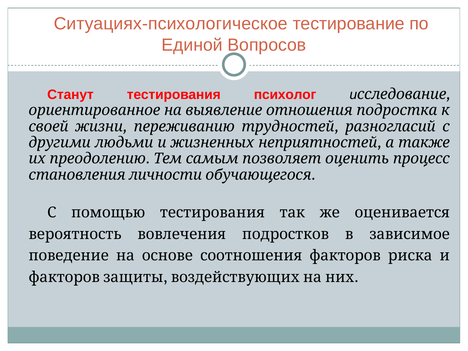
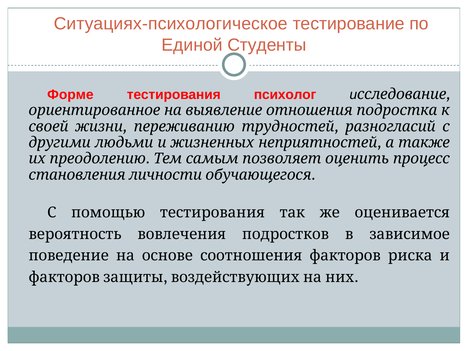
Вопросов: Вопросов -> Студенты (267, 45)
Станут: Станут -> Форме (70, 95)
